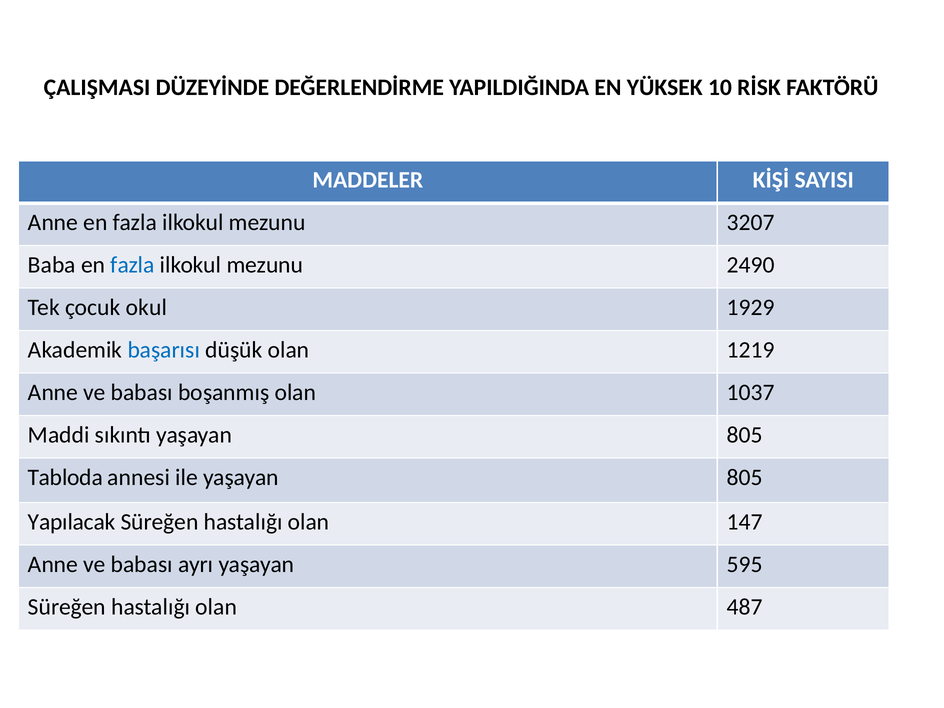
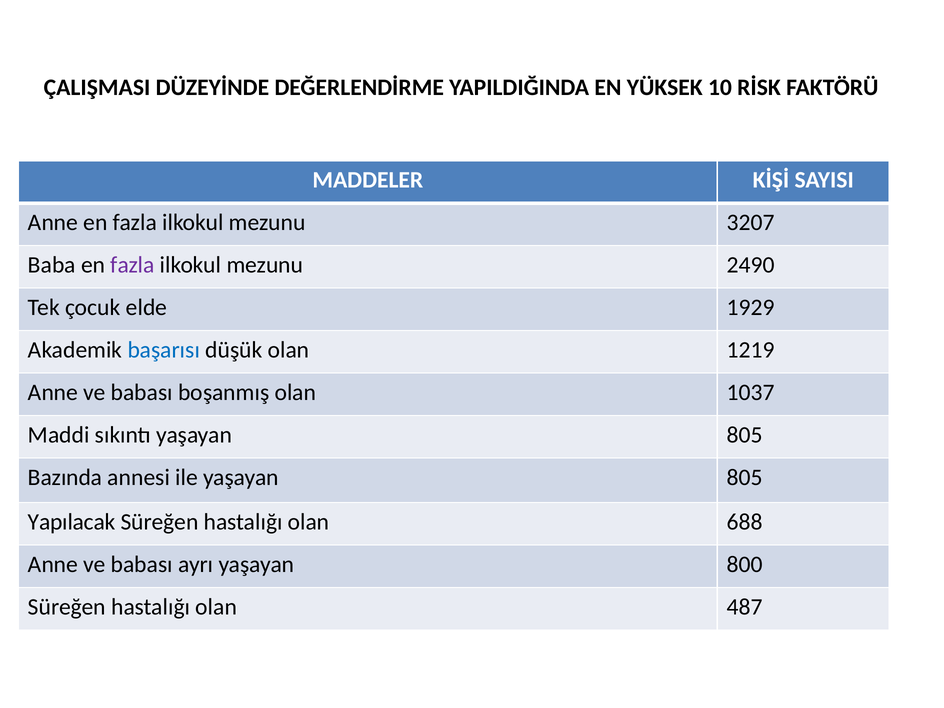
fazla colour: blue -> purple (133, 265)
okul: okul -> elde (146, 308)
Tabloda: Tabloda -> Bazında (65, 477)
147: 147 -> 688 (745, 522)
595: 595 -> 800 (745, 564)
